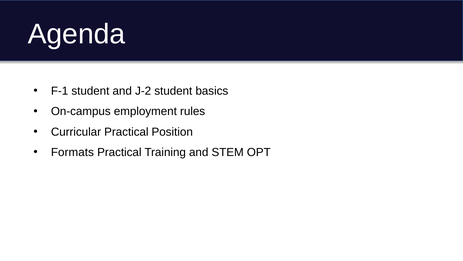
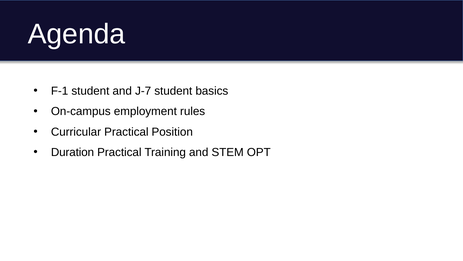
J-2: J-2 -> J-7 (143, 91)
Formats: Formats -> Duration (73, 152)
